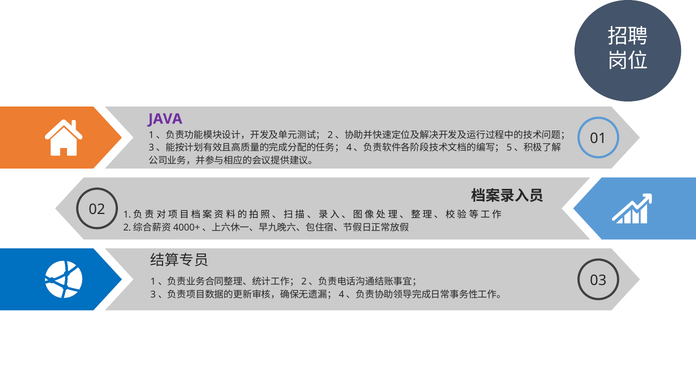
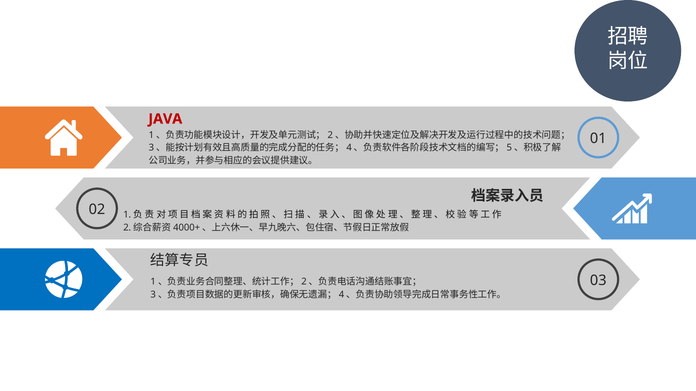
JAVA colour: purple -> red (165, 119)
